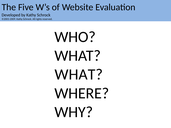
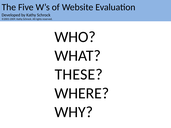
WHAT: WHAT -> THESE (79, 75)
